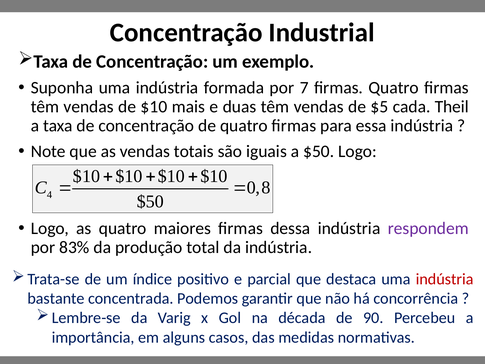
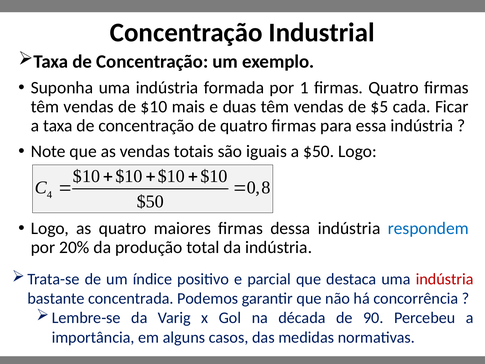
7: 7 -> 1 (304, 88)
Theil: Theil -> Ficar (452, 107)
respondem colour: purple -> blue (428, 228)
83%: 83% -> 20% (74, 247)
